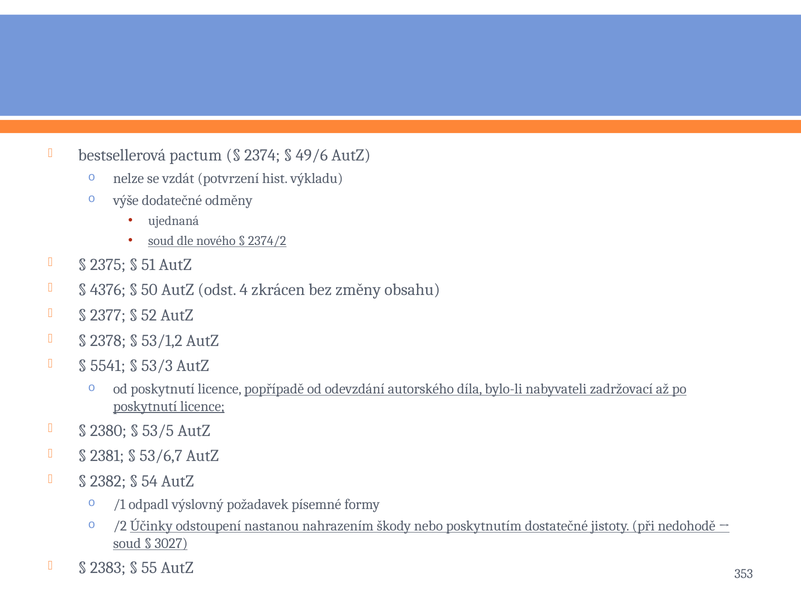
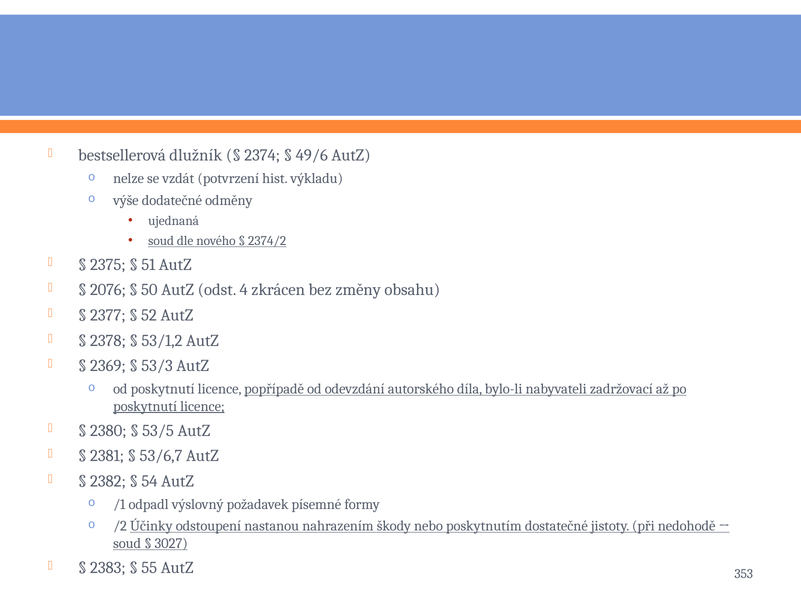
pactum: pactum -> dlužník (196, 155)
4376: 4376 -> 2076 (108, 290)
5541: 5541 -> 2369 (108, 366)
